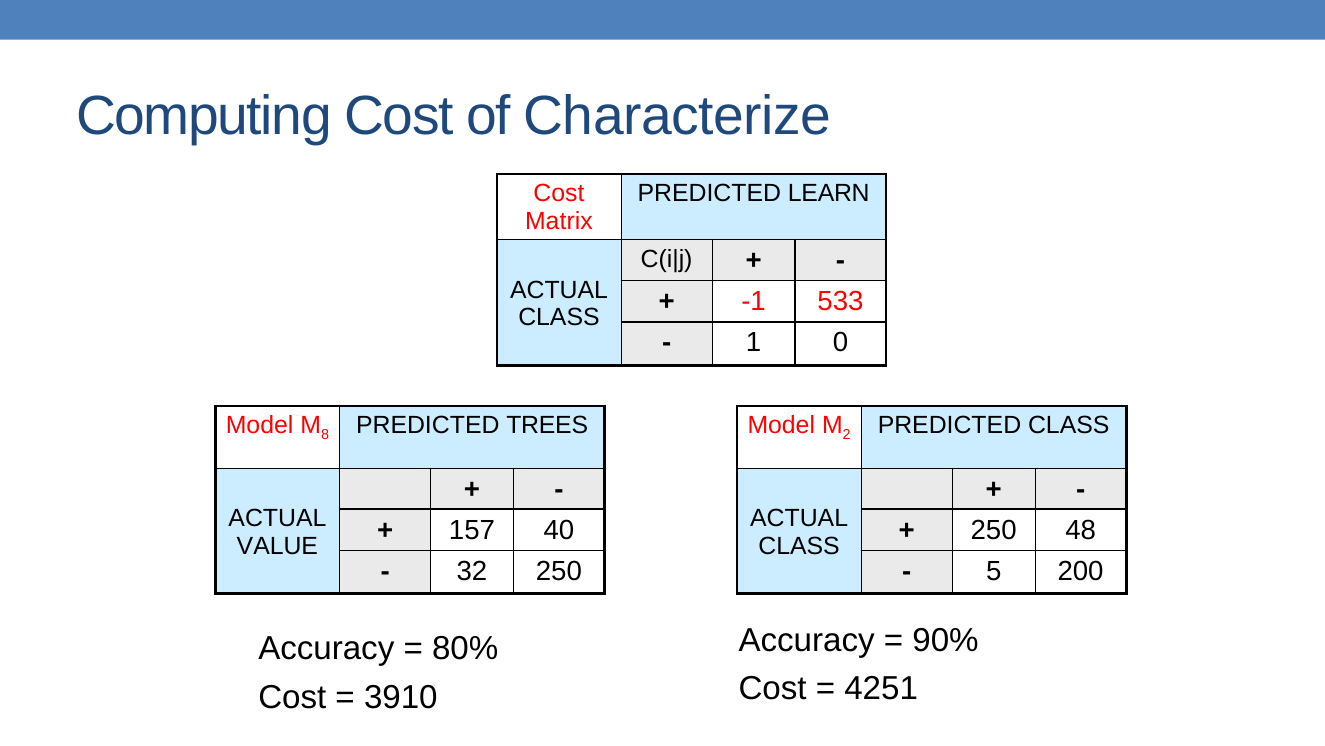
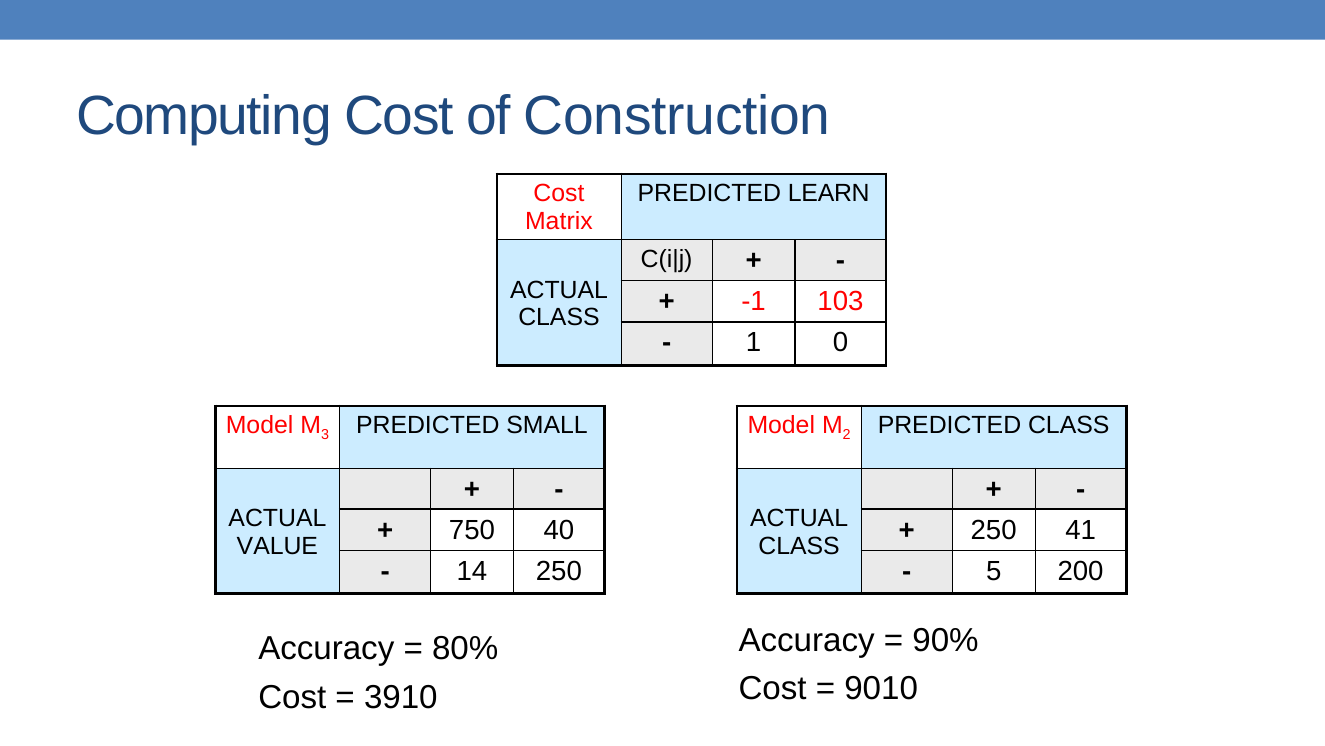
Characterize: Characterize -> Construction (677, 116)
533: 533 -> 103 (840, 301)
8: 8 -> 3 (325, 435)
TREES: TREES -> SMALL (547, 425)
157: 157 -> 750 (472, 529)
48: 48 -> 41 (1081, 529)
32: 32 -> 14 (472, 571)
4251: 4251 -> 9010 (881, 688)
